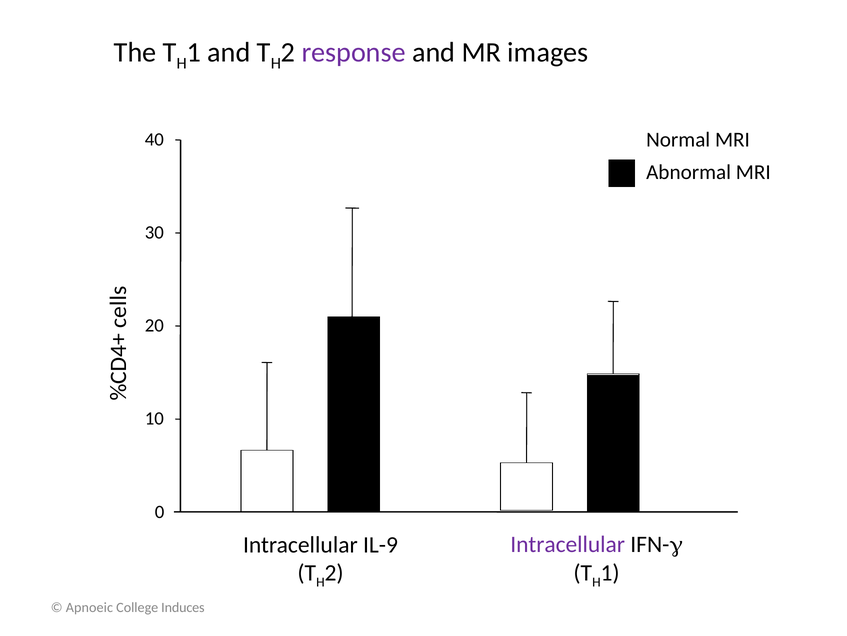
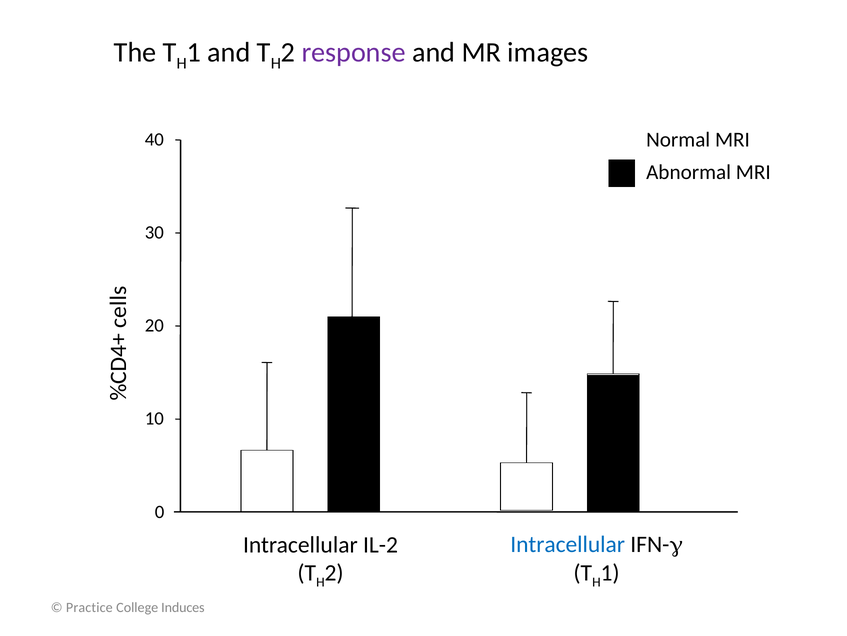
Intracellular colour: purple -> blue (568, 544)
IL-9: IL-9 -> IL-2 (381, 544)
Apnoeic: Apnoeic -> Practice (89, 607)
